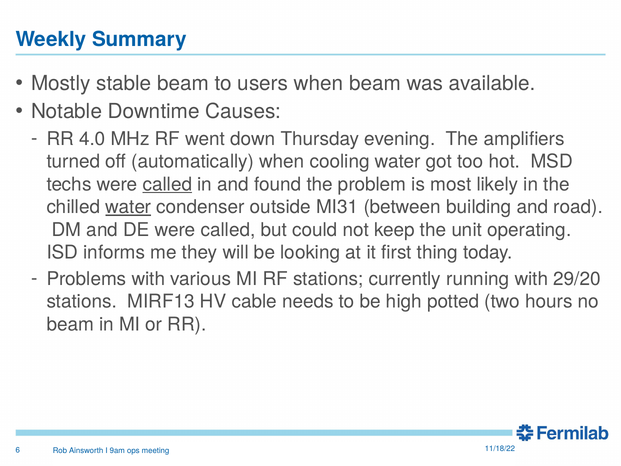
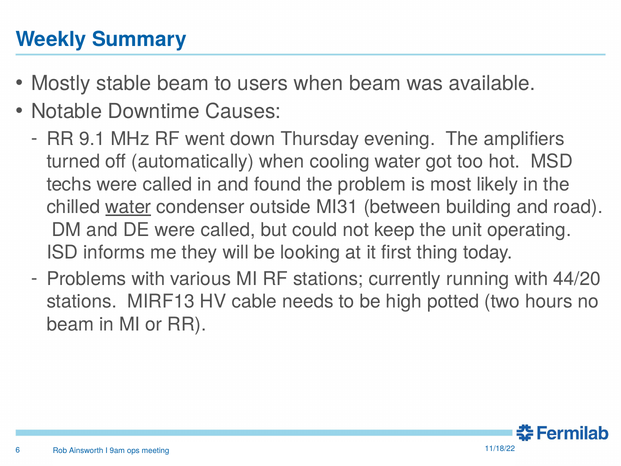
4.0: 4.0 -> 9.1 (92, 139)
called underline: present -> none (167, 184)
29/20: 29/20 -> 44/20 (577, 279)
